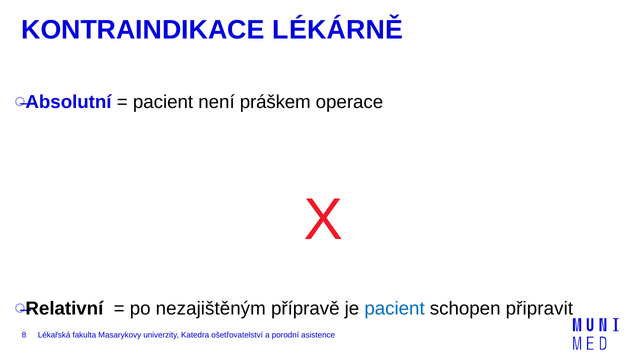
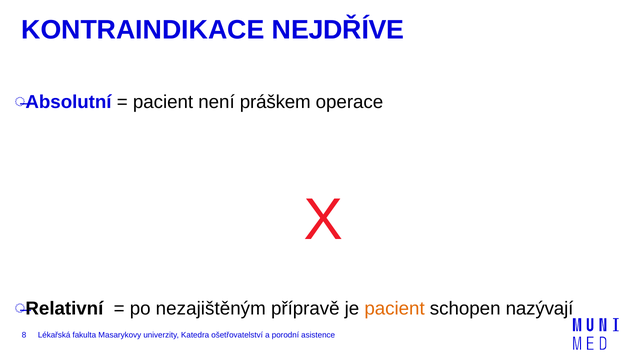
LÉKÁRNĚ: LÉKÁRNĚ -> NEJDŘÍVE (338, 30)
pacient colour: blue -> orange (395, 309)
připravit: připravit -> nazývají (540, 309)
